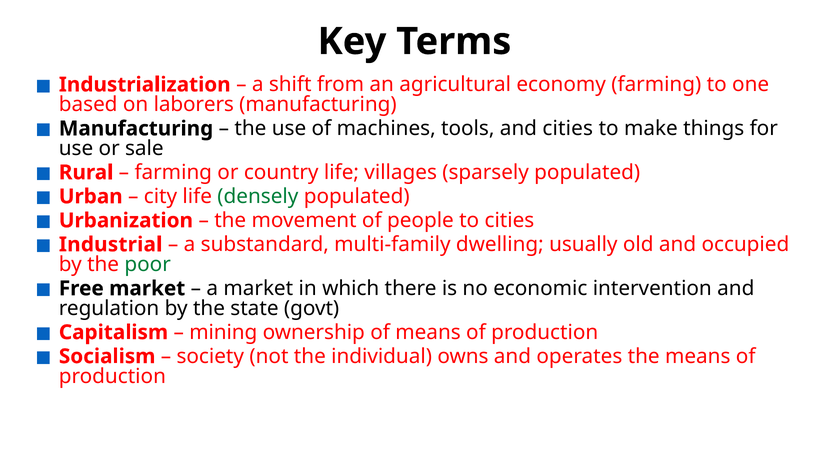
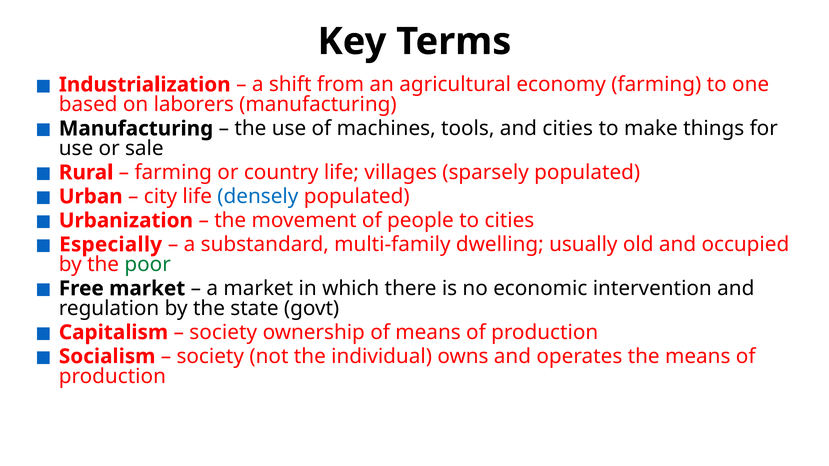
densely colour: green -> blue (258, 197)
Industrial: Industrial -> Especially (111, 245)
mining: mining -> society (223, 333)
